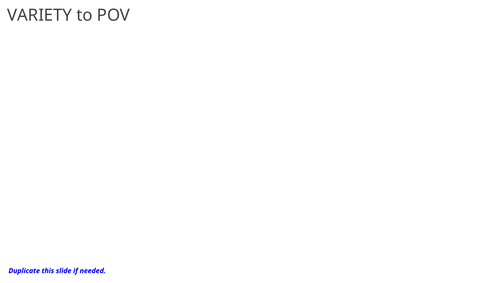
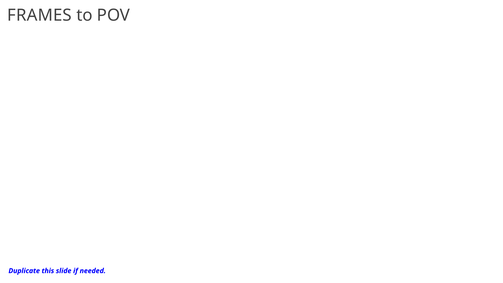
VARIETY: VARIETY -> FRAMES (40, 15)
